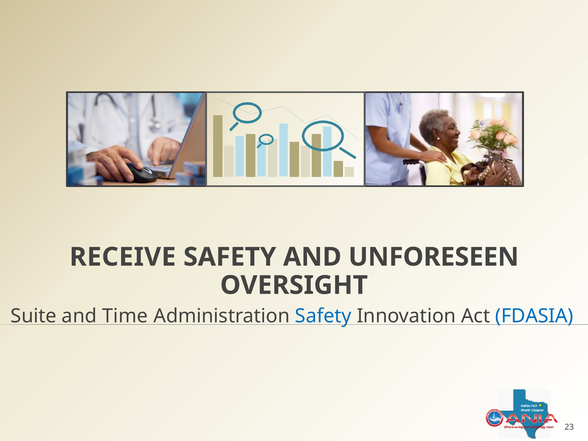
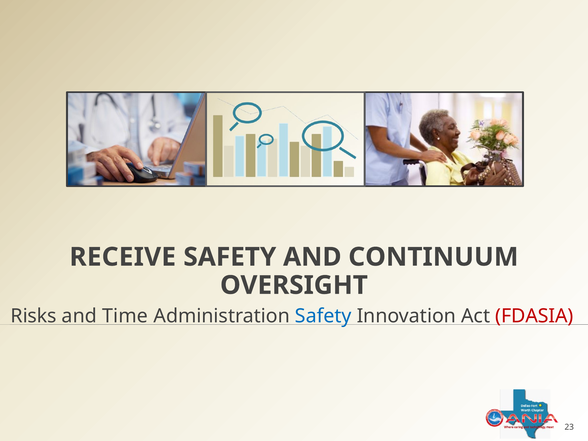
UNFORESEEN: UNFORESEEN -> CONTINUUM (433, 257)
Suite: Suite -> Risks (34, 316)
FDASIA colour: blue -> red (534, 316)
